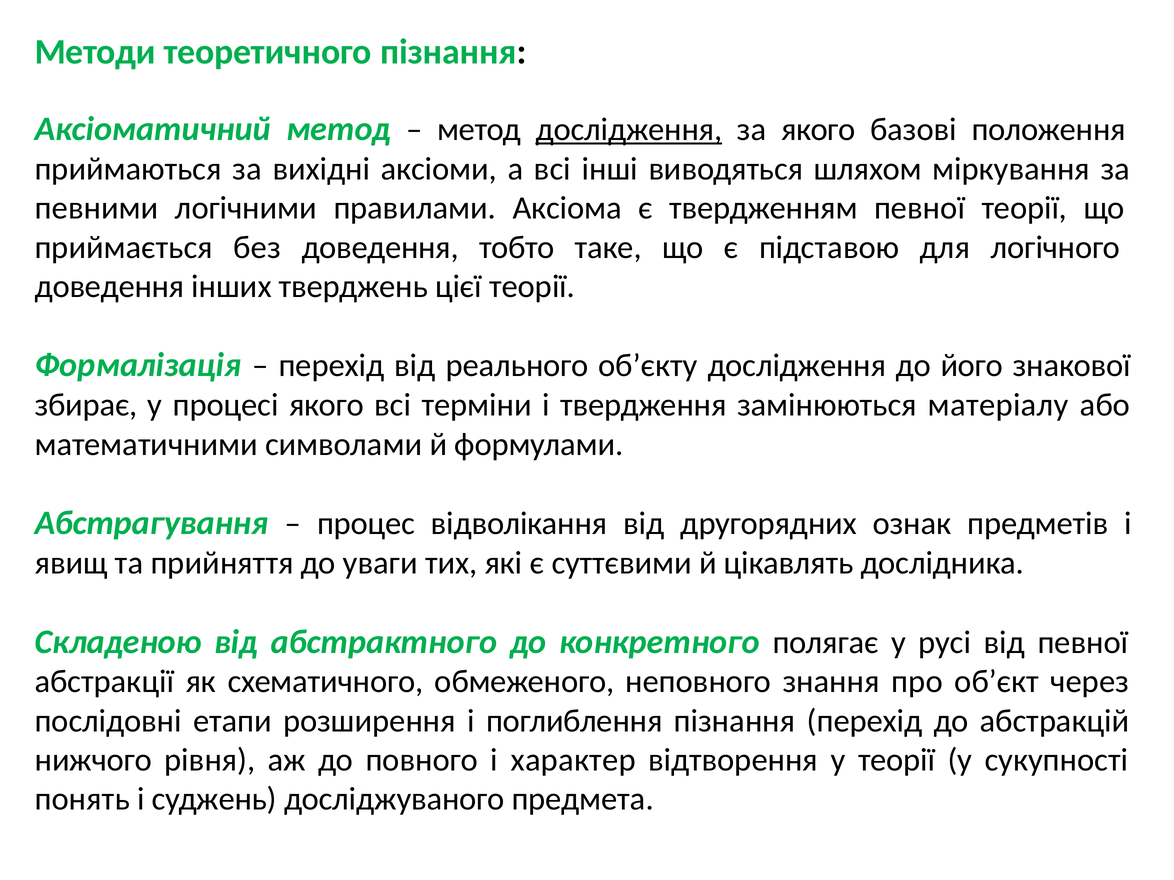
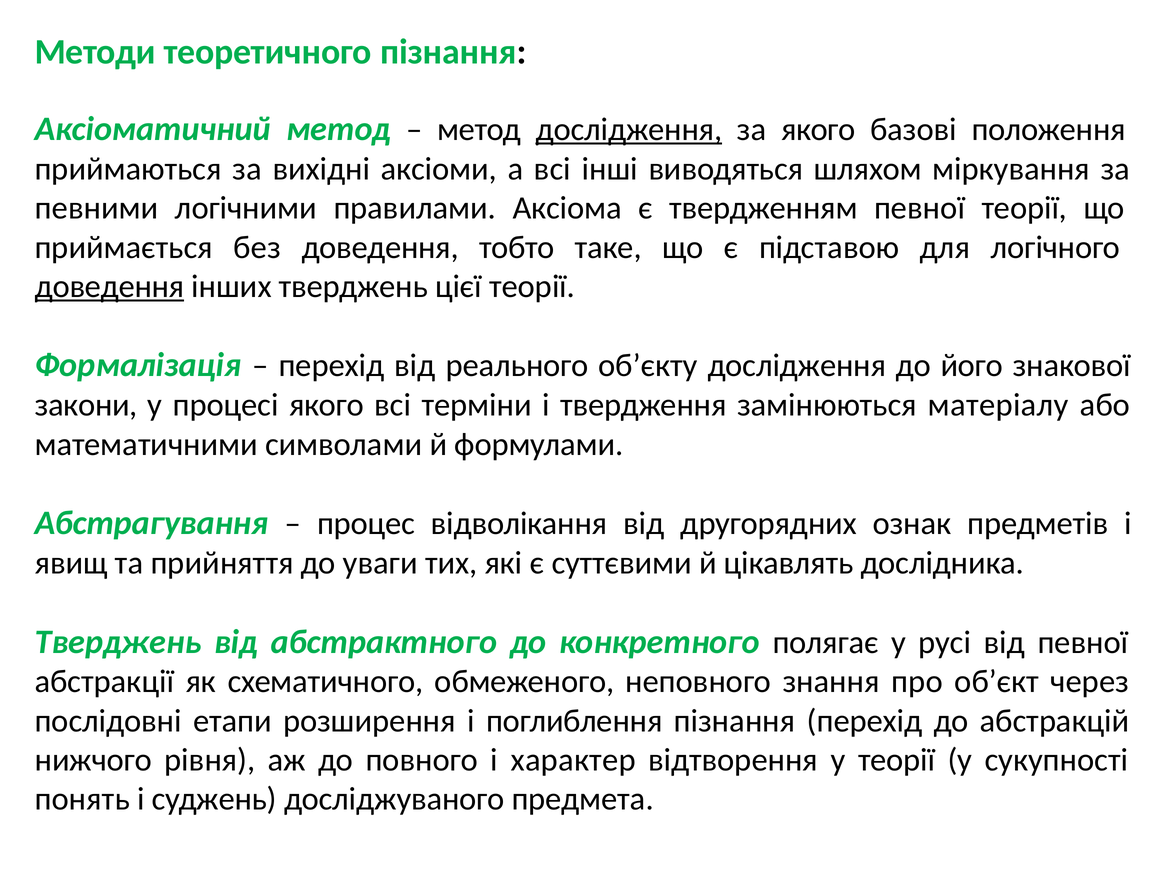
доведення underline: none -> present (110, 287)
збирає: збирає -> закони (86, 405)
Складеною: Складеною -> Тверджень (118, 642)
